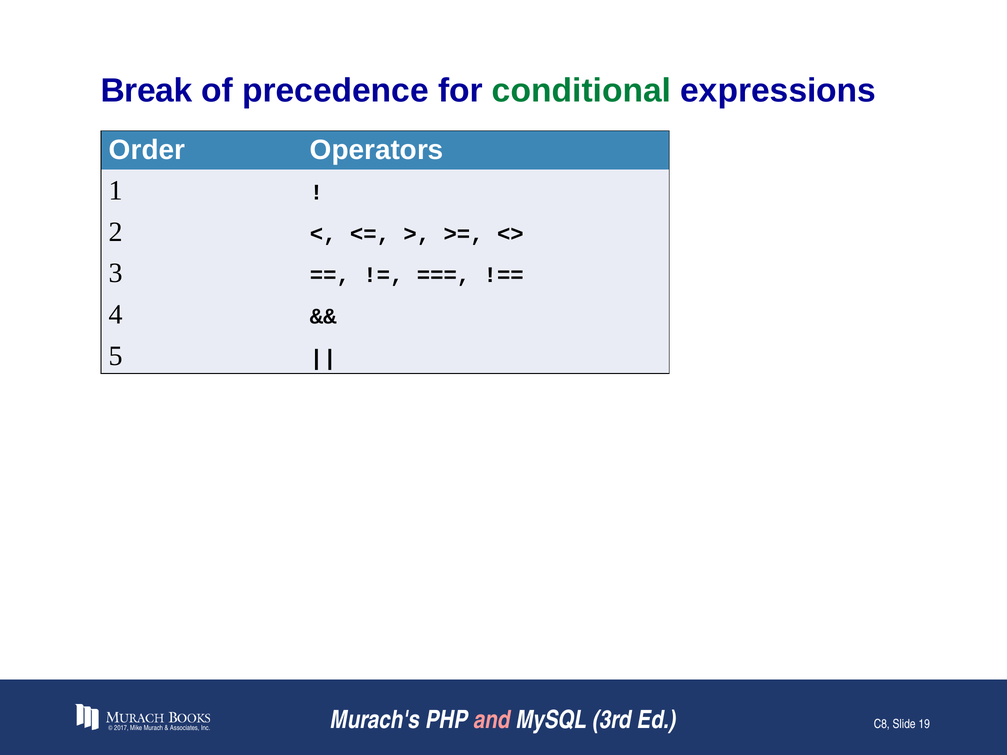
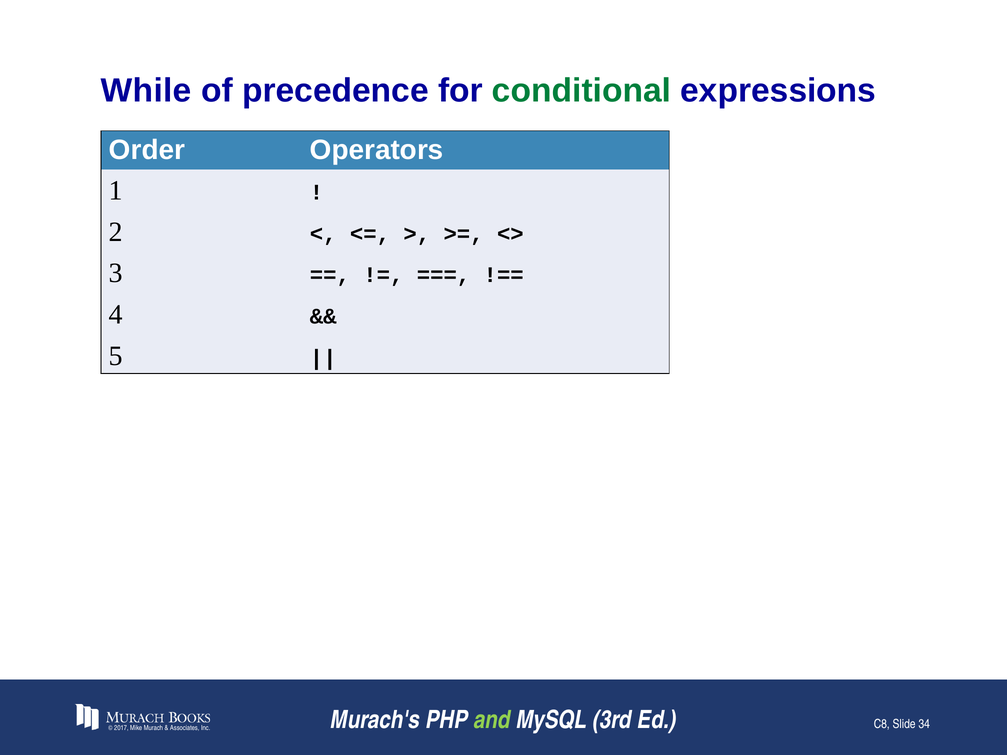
Break: Break -> While (146, 91)
and colour: pink -> light green (492, 720)
19: 19 -> 34 (924, 725)
